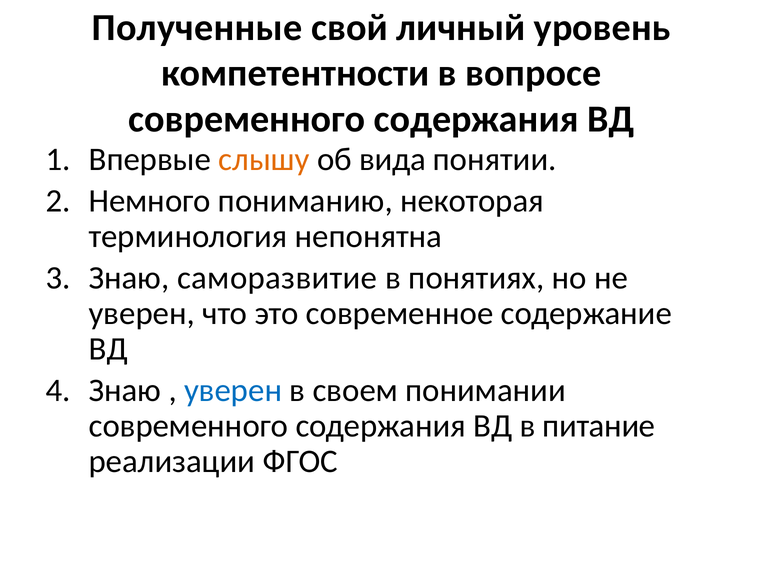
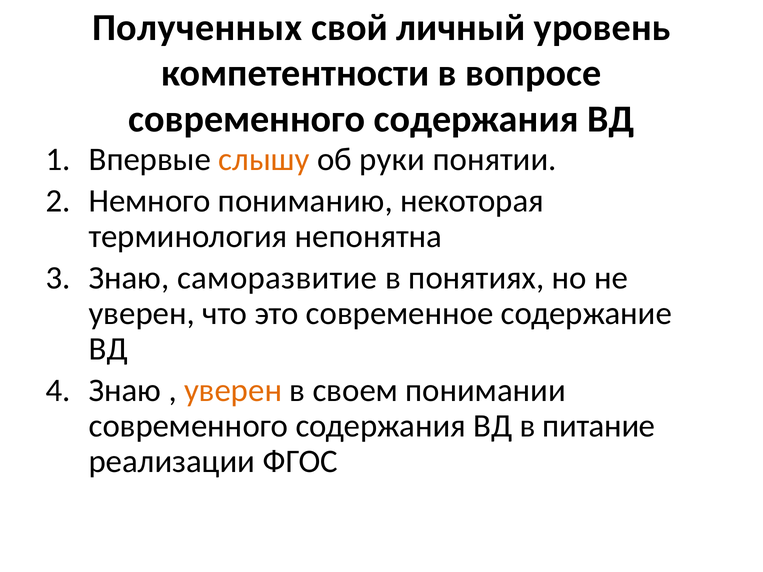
Полученные: Полученные -> Полученных (197, 27)
вида: вида -> руки (392, 159)
уверен colour: blue -> orange (233, 391)
